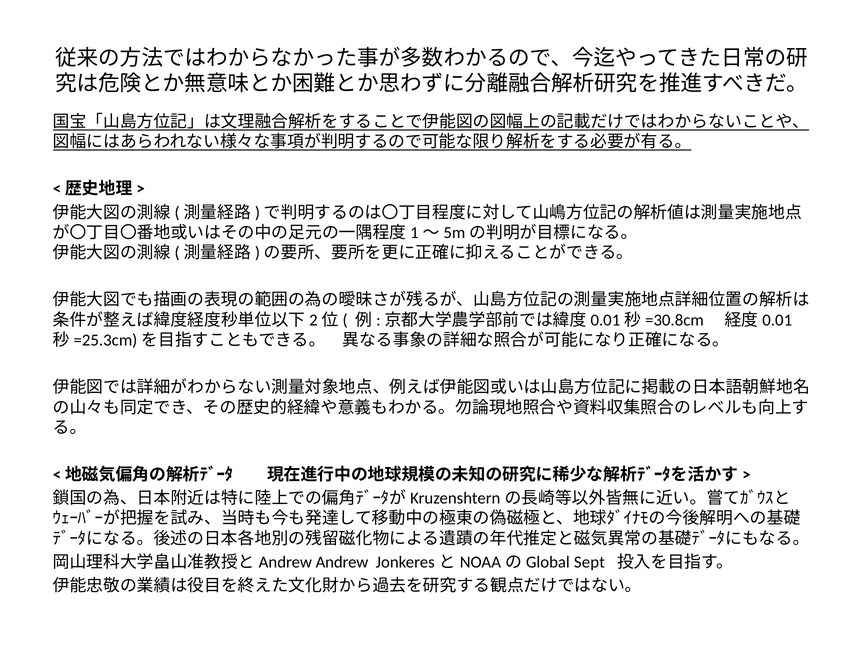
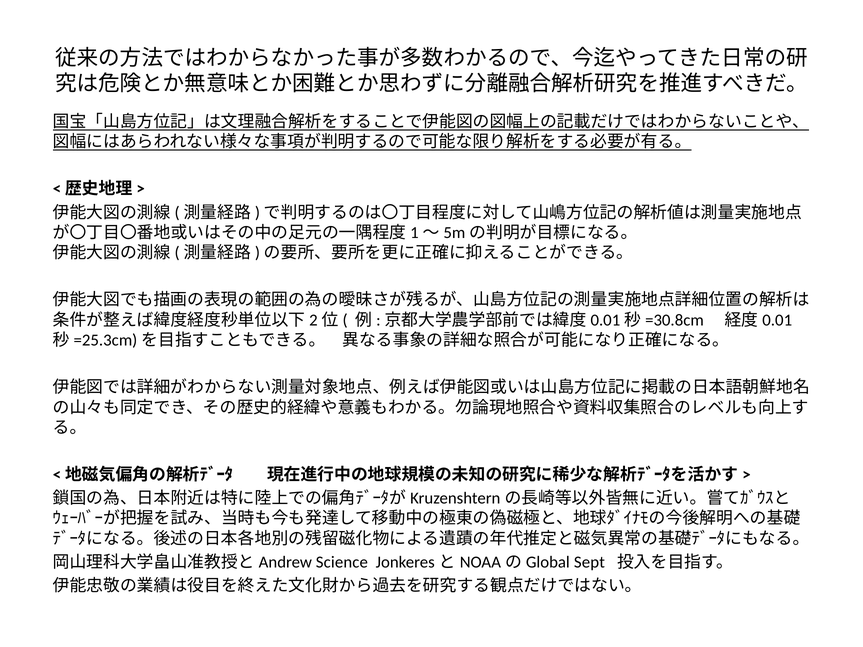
Andrew: Andrew -> Science (342, 562)
